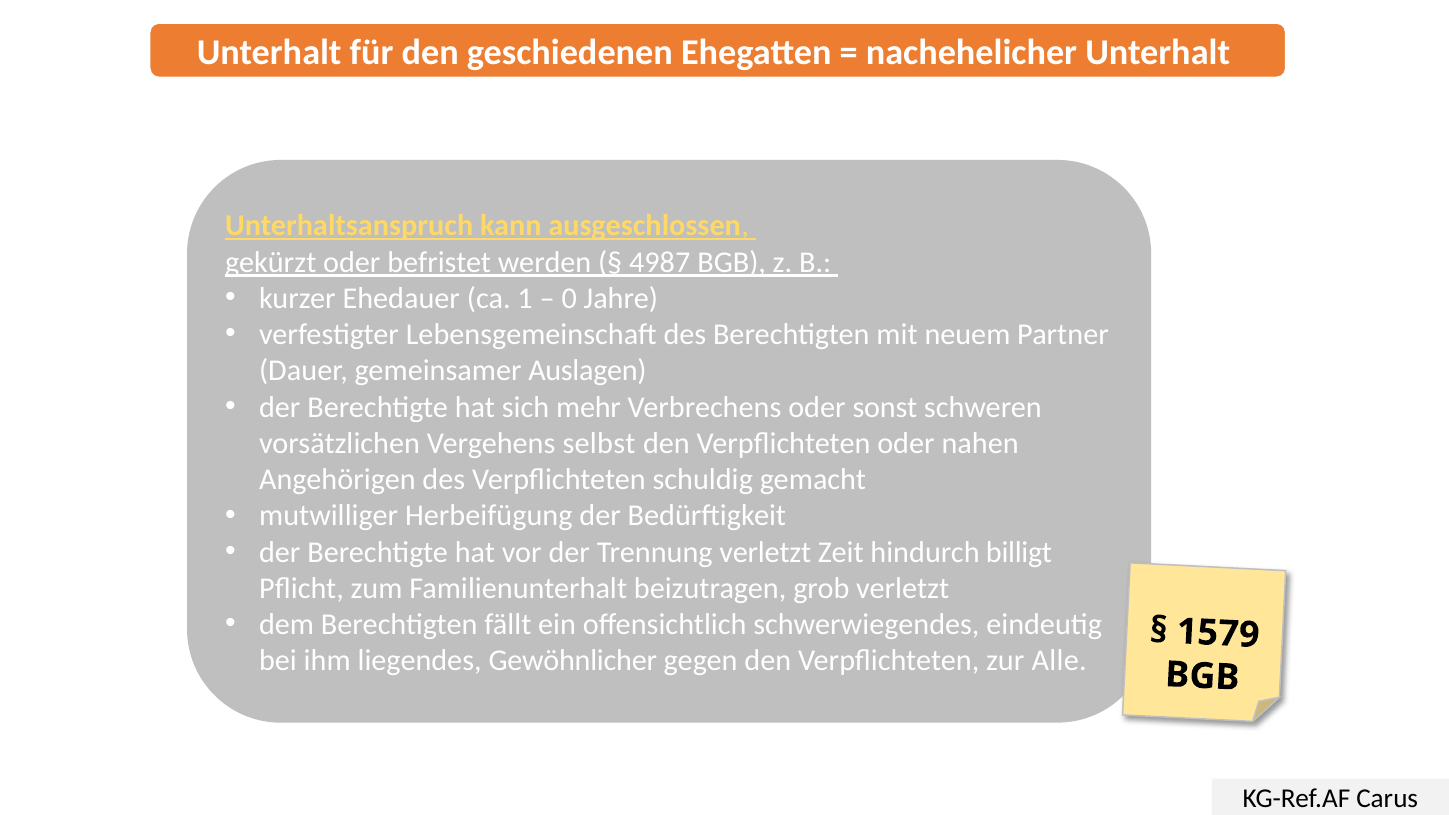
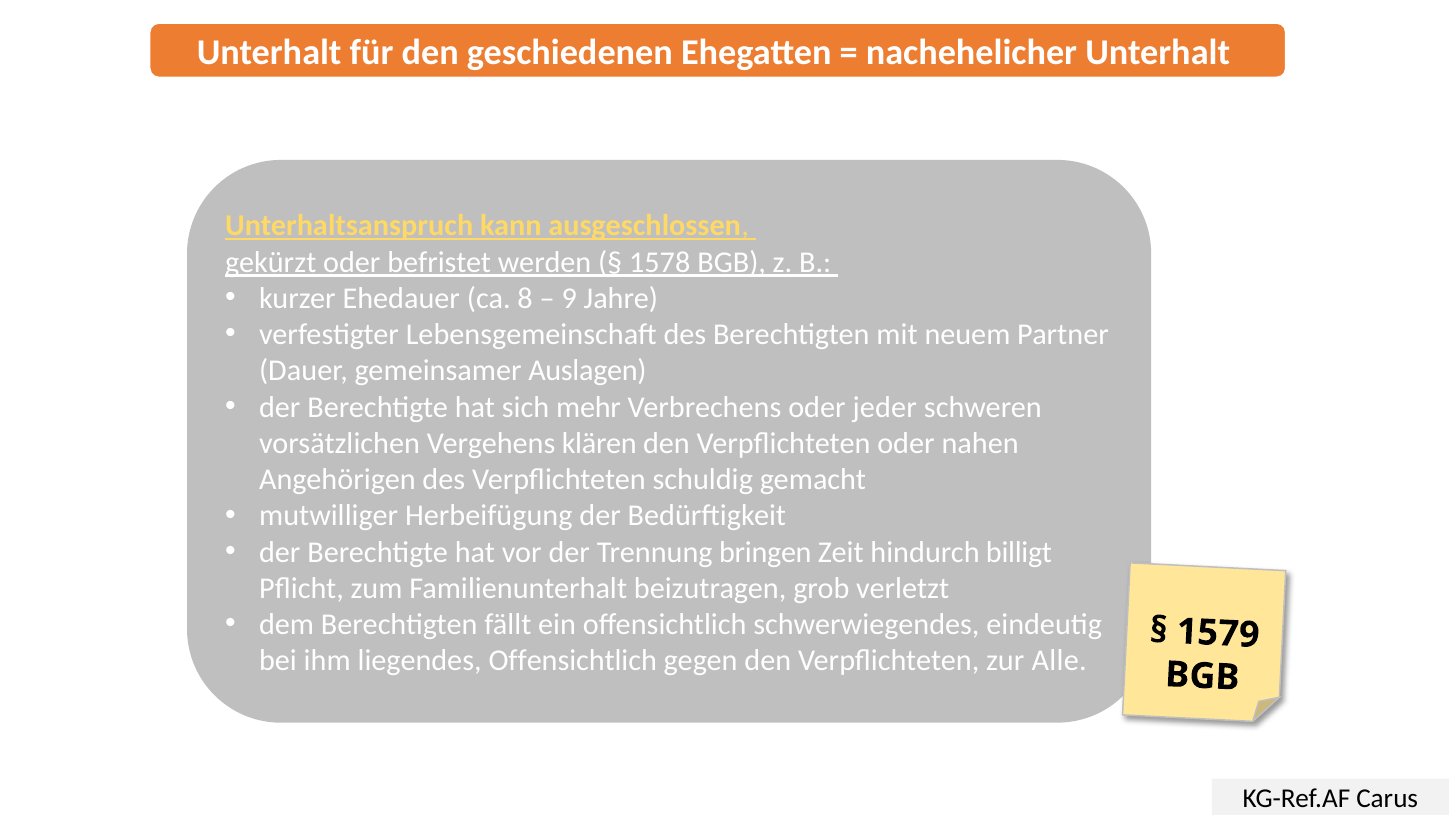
4987: 4987 -> 1578 (660, 262)
1: 1 -> 8 (525, 298)
0: 0 -> 9 (569, 298)
sonst: sonst -> jeder (885, 407)
selbst: selbst -> klären (599, 443)
Trennung verletzt: verletzt -> bringen (765, 552)
liegendes Gewöhnlicher: Gewöhnlicher -> Offensichtlich (573, 661)
